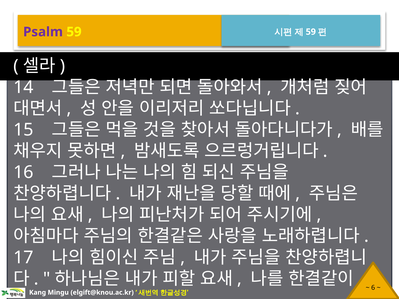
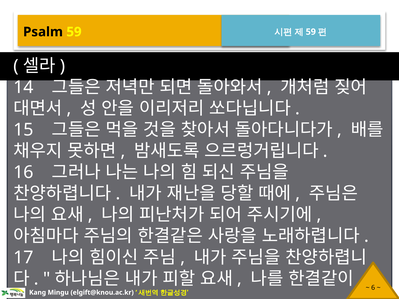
Psalm colour: purple -> black (43, 32)
